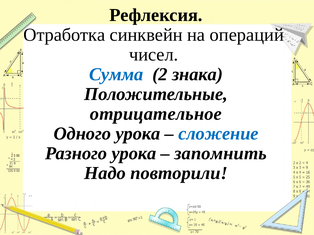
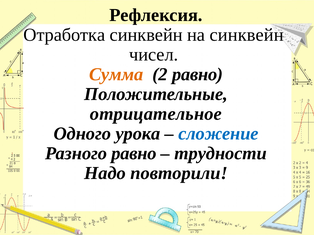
на операций: операций -> синквейн (247, 35)
Сумма colour: blue -> orange (116, 75)
2 знака: знака -> равно (198, 75)
Разного урока: урока -> равно (134, 154)
запомнить: запомнить -> трудности (221, 154)
